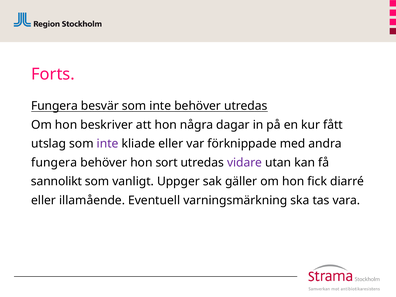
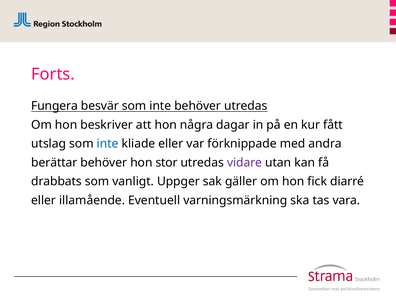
inte colour: purple -> blue (108, 144)
fungera: fungera -> berättar (54, 163)
sort: sort -> stor (167, 163)
sannolikt: sannolikt -> drabbats (56, 181)
